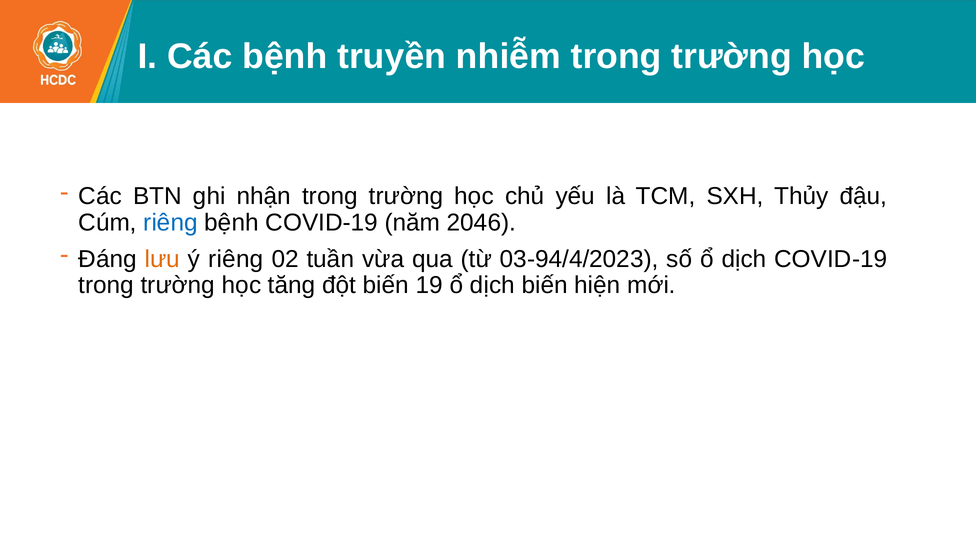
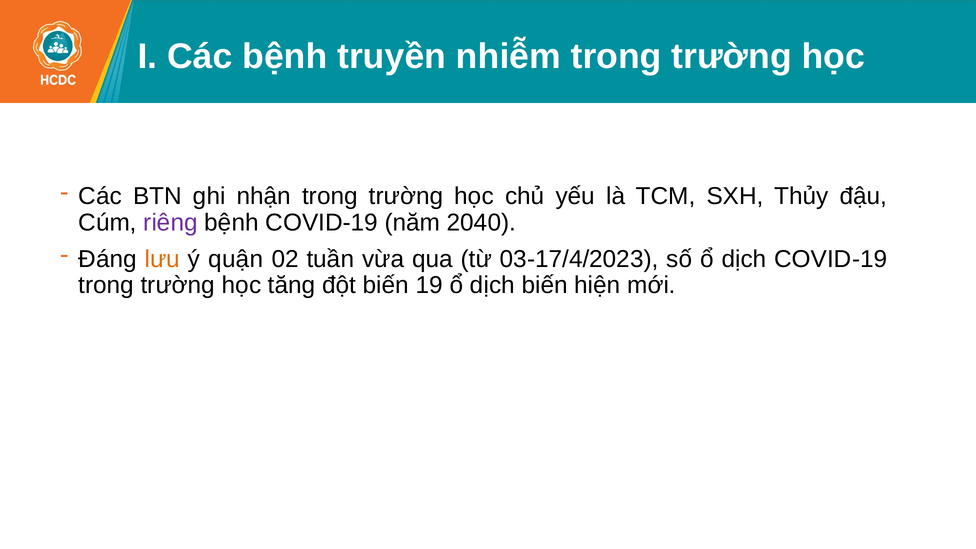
riêng colour: blue -> purple (171, 222)
2046: 2046 -> 2040 (481, 222)
ý riêng: riêng -> quận (236, 259)
03-94/4/2023: 03-94/4/2023 -> 03-17/4/2023 (579, 259)
